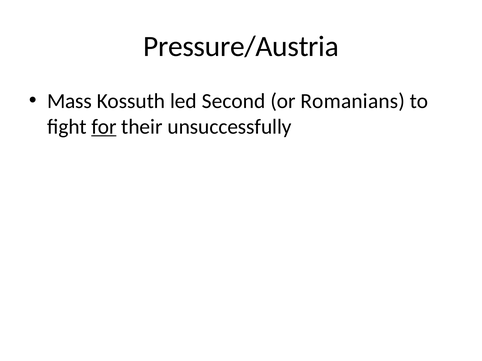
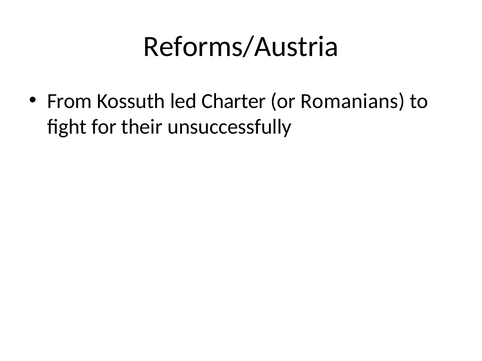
Pressure/Austria: Pressure/Austria -> Reforms/Austria (241, 47)
Mass: Mass -> From (70, 101)
Second: Second -> Charter (234, 101)
for underline: present -> none (104, 127)
